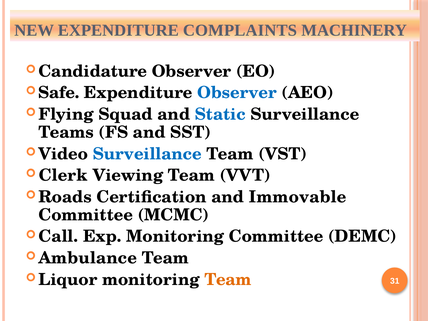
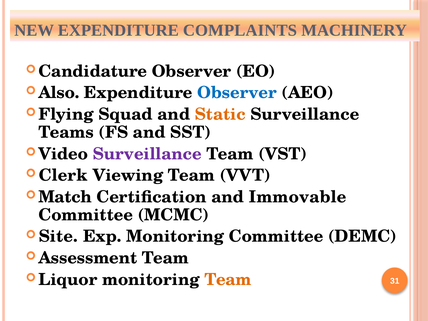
Safe: Safe -> Also (59, 93)
Static colour: blue -> orange (220, 114)
Surveillance colour: blue -> purple (147, 154)
Roads: Roads -> Match (65, 197)
Call: Call -> Site (58, 236)
Ambulance: Ambulance -> Assessment (88, 258)
